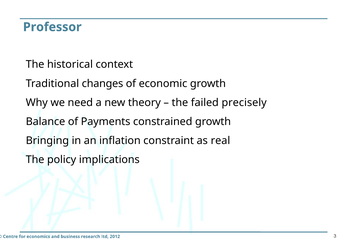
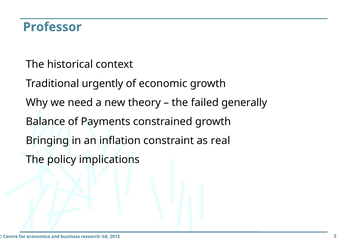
changes: changes -> urgently (103, 84)
precisely: precisely -> generally (244, 103)
